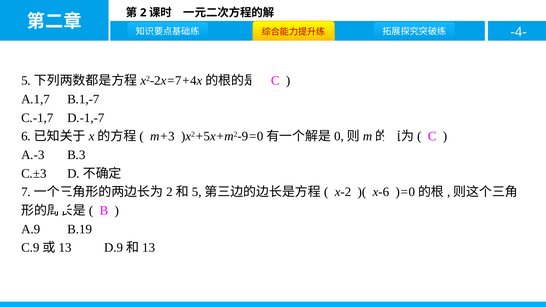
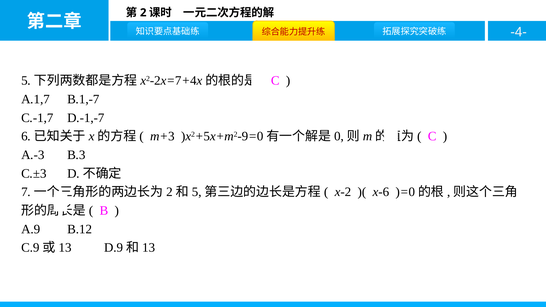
B.19: B.19 -> B.12 (80, 229)
